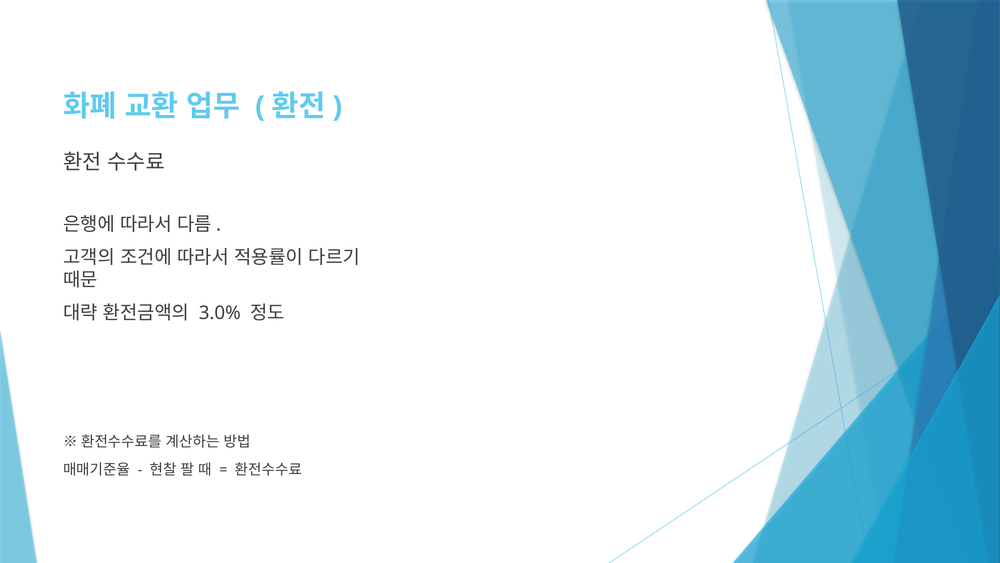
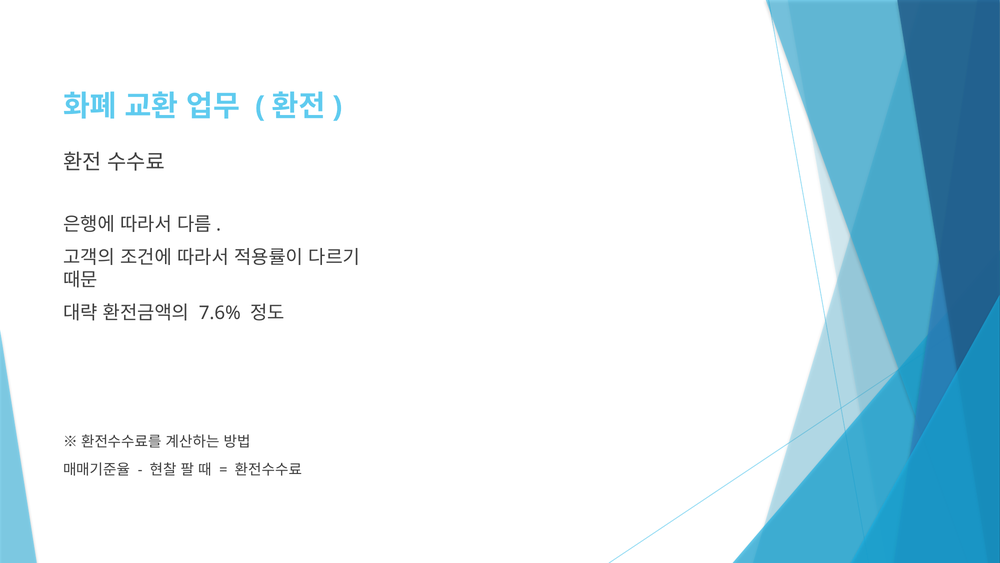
3.0%: 3.0% -> 7.6% (220, 313)
